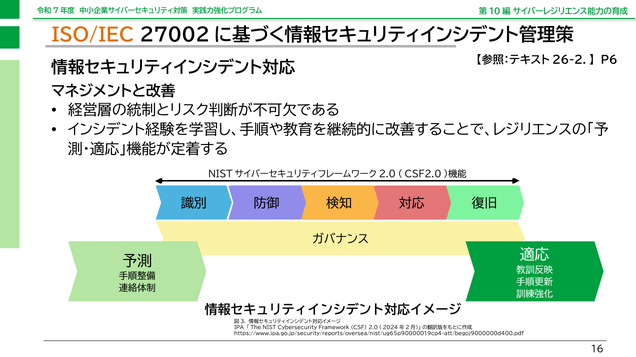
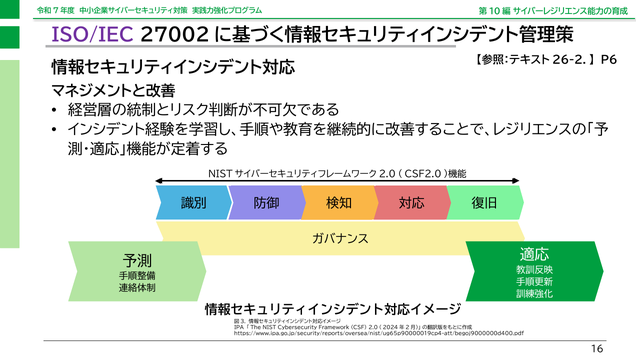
ISO/IEC colour: orange -> purple (93, 35)
